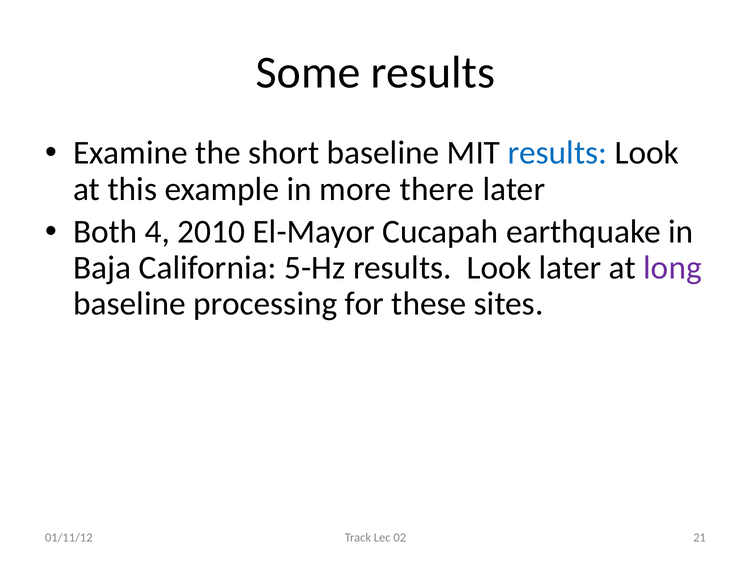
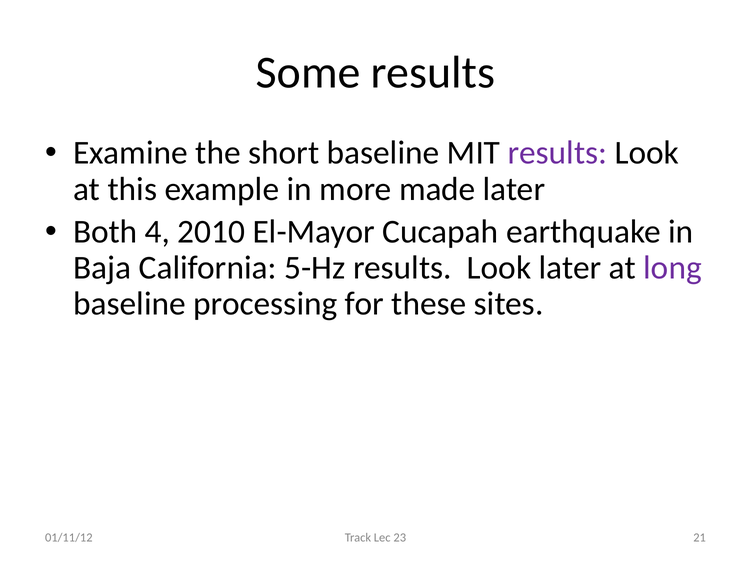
results colour: blue -> purple (557, 153)
there: there -> made (437, 189)
02: 02 -> 23 (400, 538)
